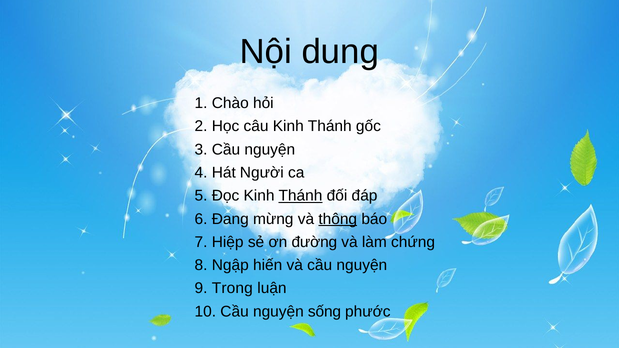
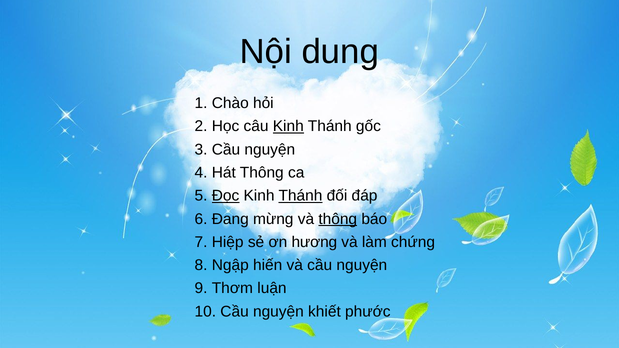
Kinh underline: none -> present (288, 126)
Hát Người: Người -> Thông (262, 173)
Đọc underline: none -> present (226, 196)
đường: đường -> hương (314, 242)
Trong: Trong -> Thơm (232, 289)
sống: sống -> khiết (324, 312)
